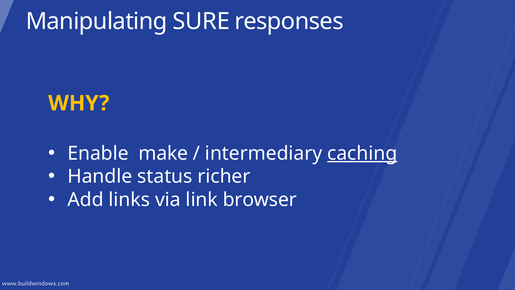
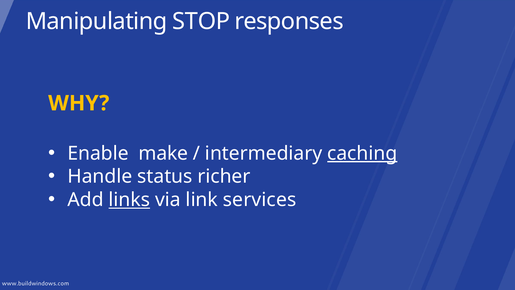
SURE: SURE -> STOP (201, 21)
links underline: none -> present (129, 200)
browser: browser -> services (260, 200)
